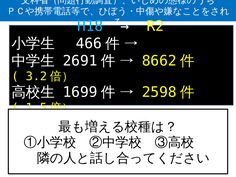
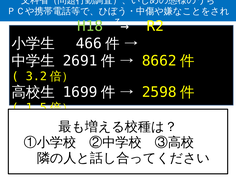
H18 colour: light blue -> light green (90, 26)
